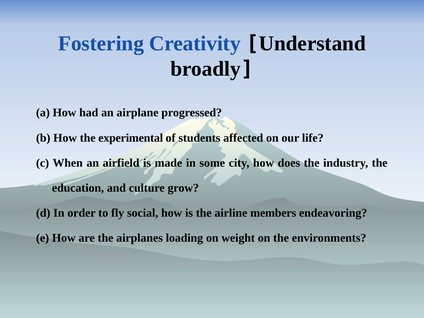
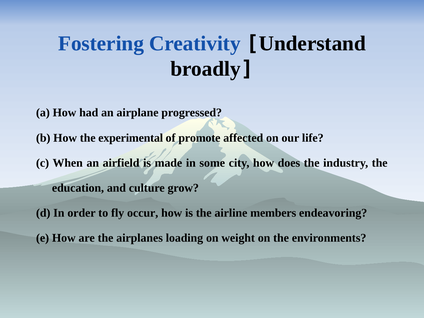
students: students -> promote (199, 138)
social: social -> occur (143, 213)
